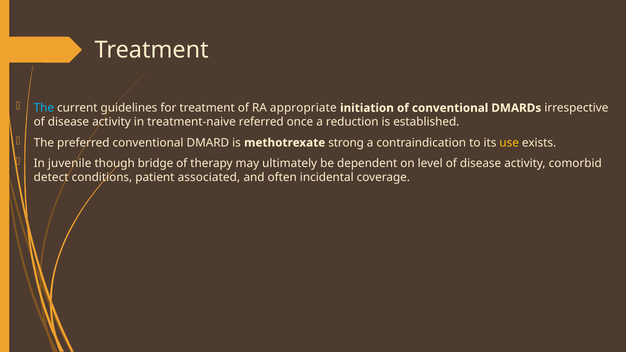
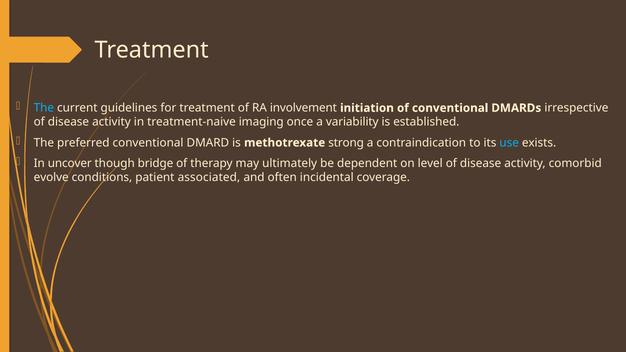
appropriate: appropriate -> involvement (303, 108)
referred: referred -> imaging (261, 122)
reduction: reduction -> variability (352, 122)
use colour: yellow -> light blue (509, 143)
juvenile: juvenile -> uncover (70, 163)
detect: detect -> evolve (51, 177)
